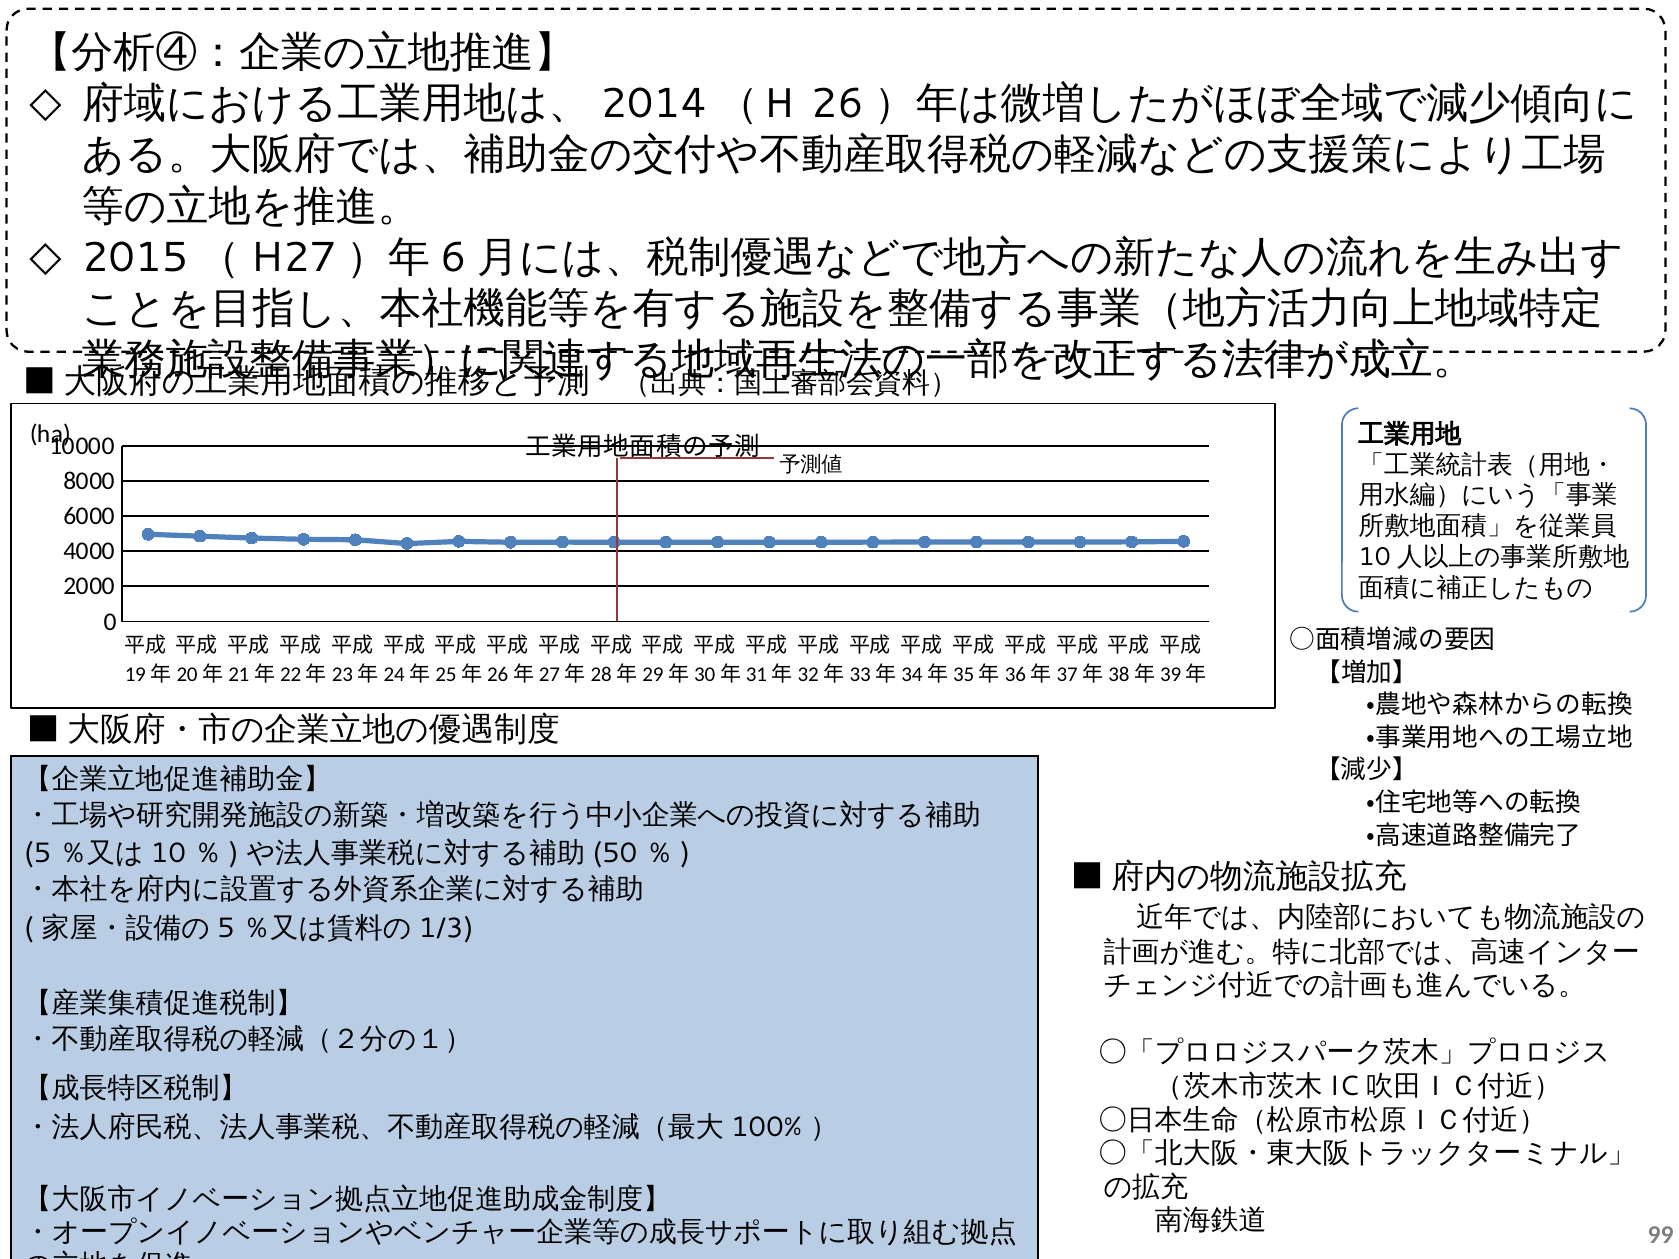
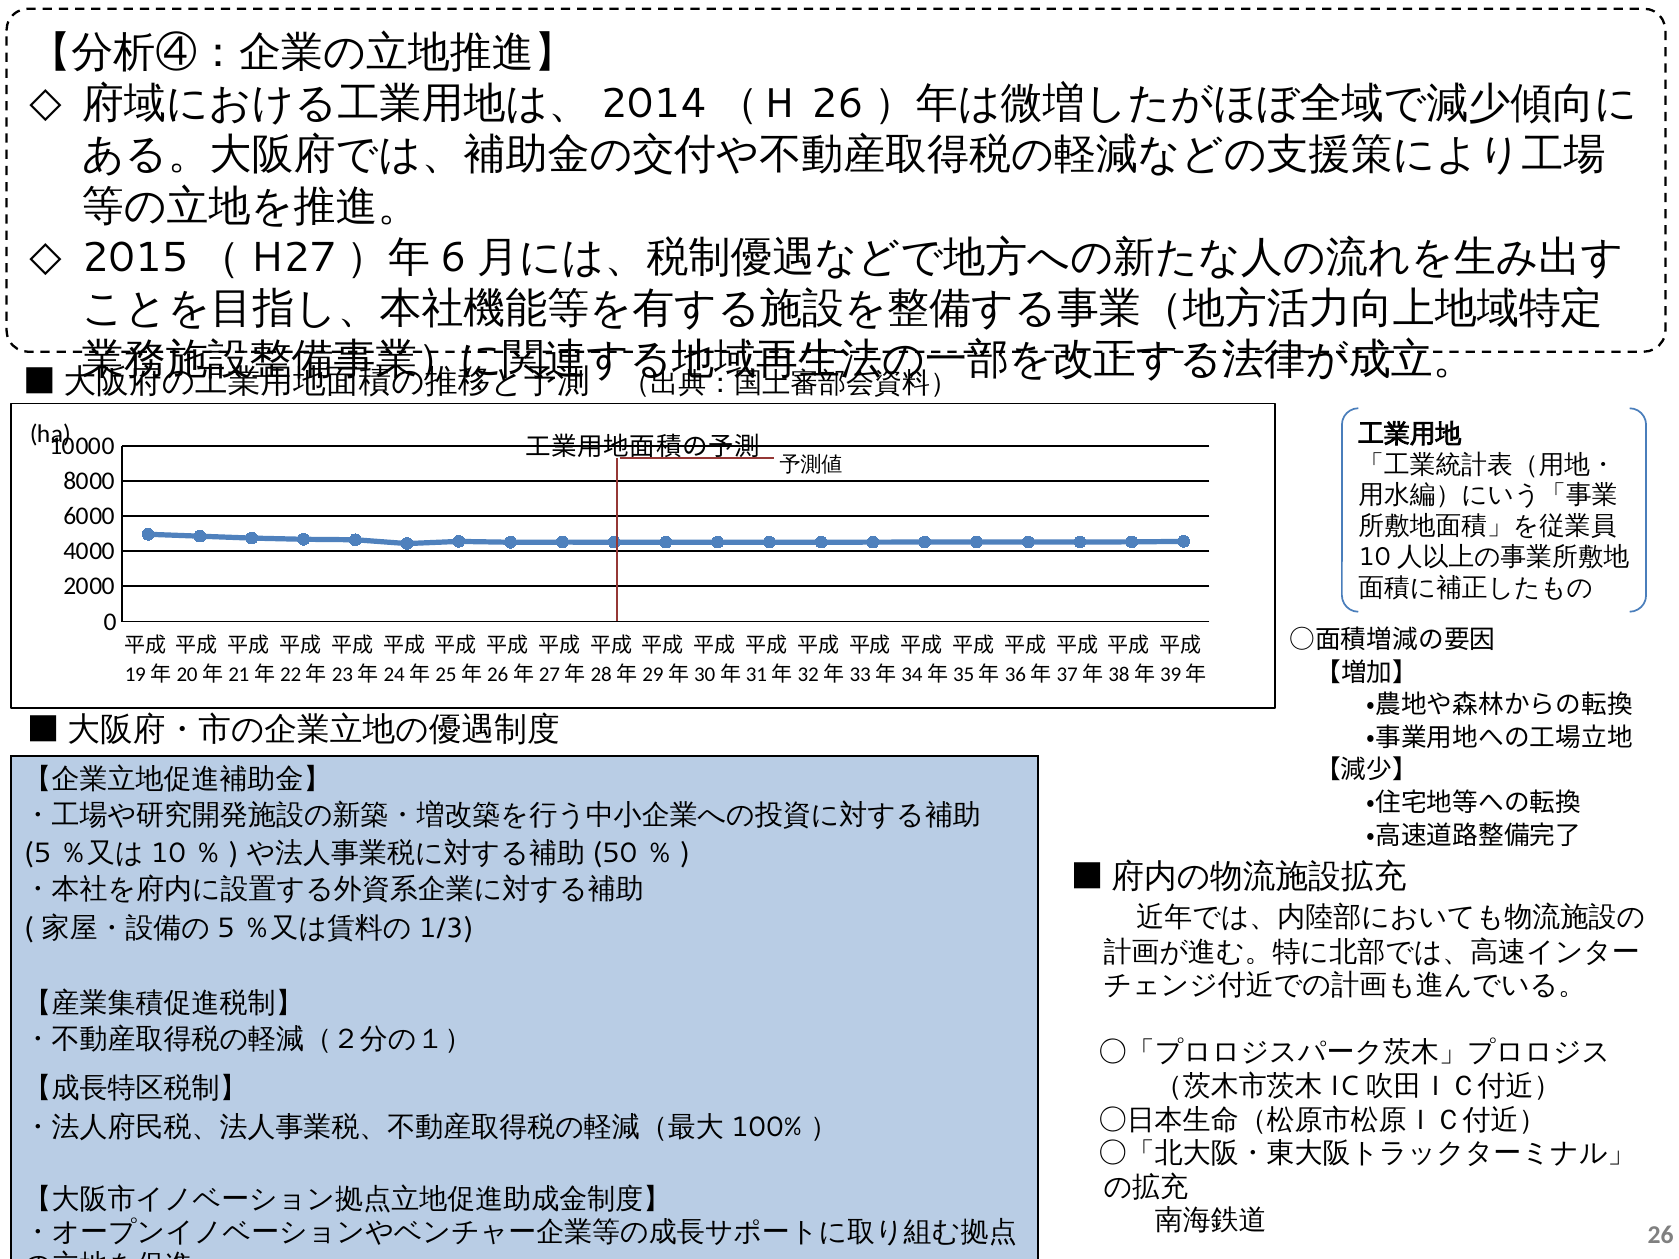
99: 99 -> 26 (1661, 1235)
